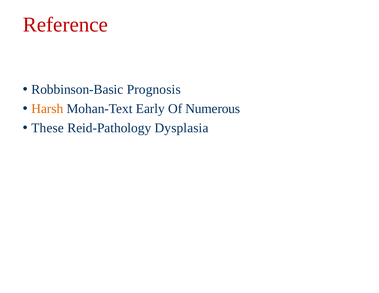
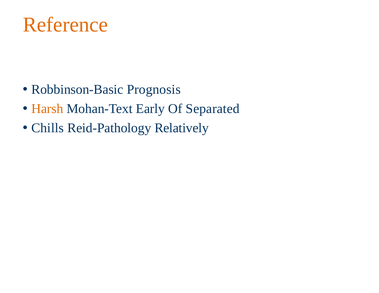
Reference colour: red -> orange (65, 25)
Numerous: Numerous -> Separated (213, 109)
These: These -> Chills (48, 128)
Dysplasia: Dysplasia -> Relatively (182, 128)
